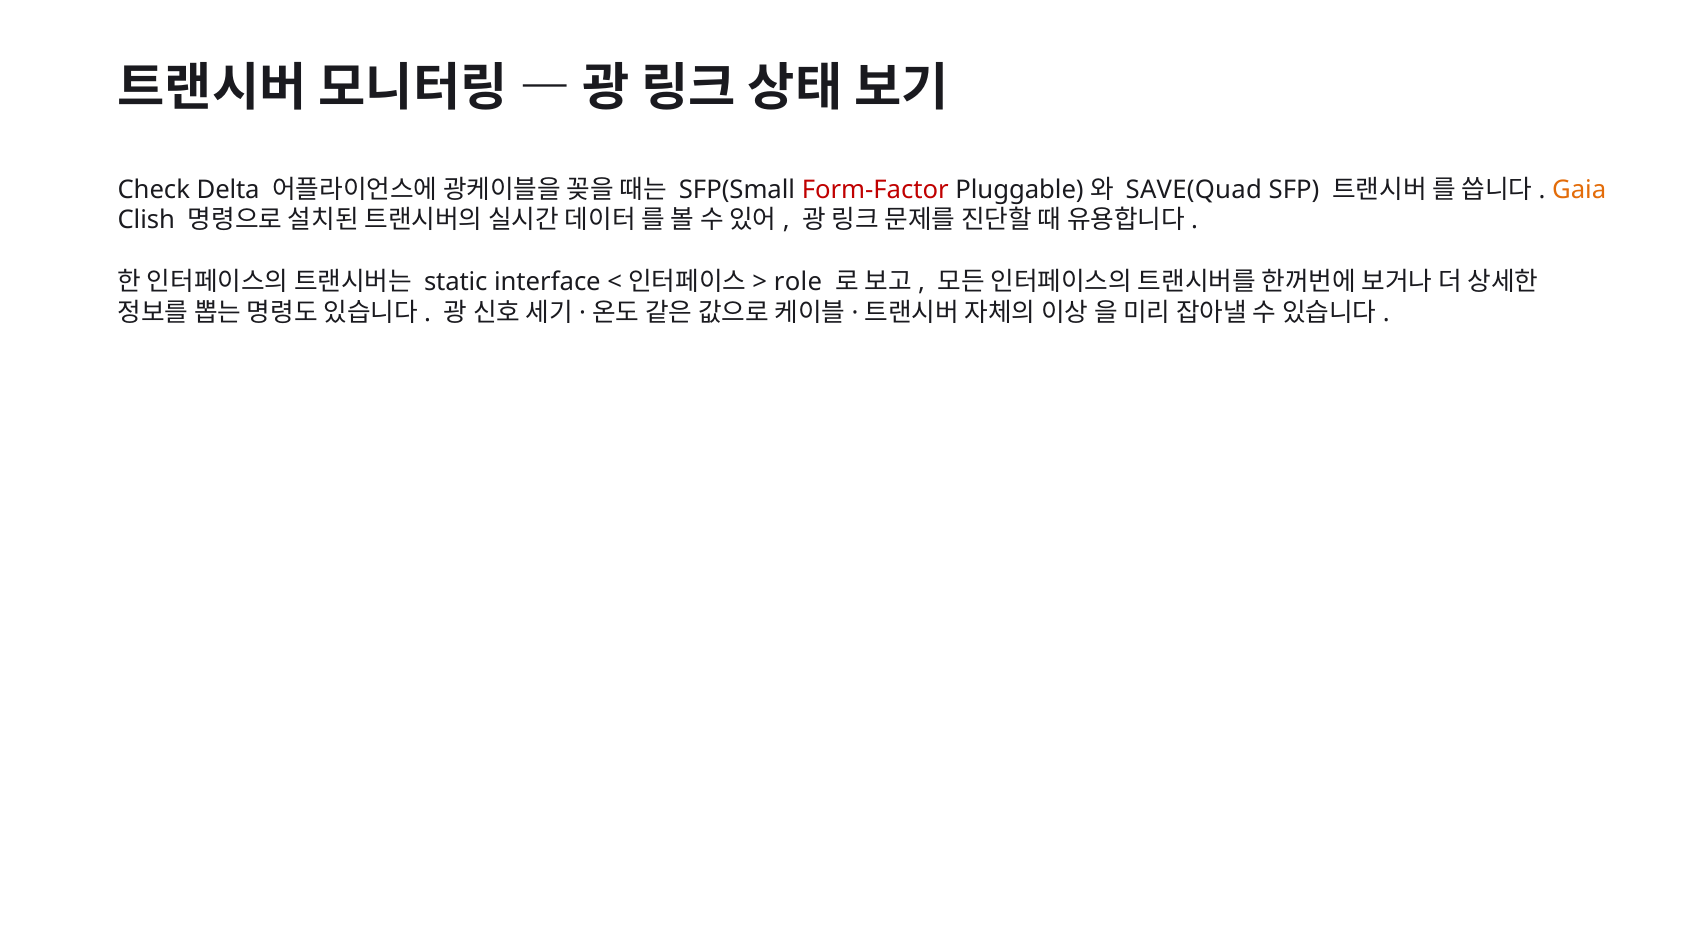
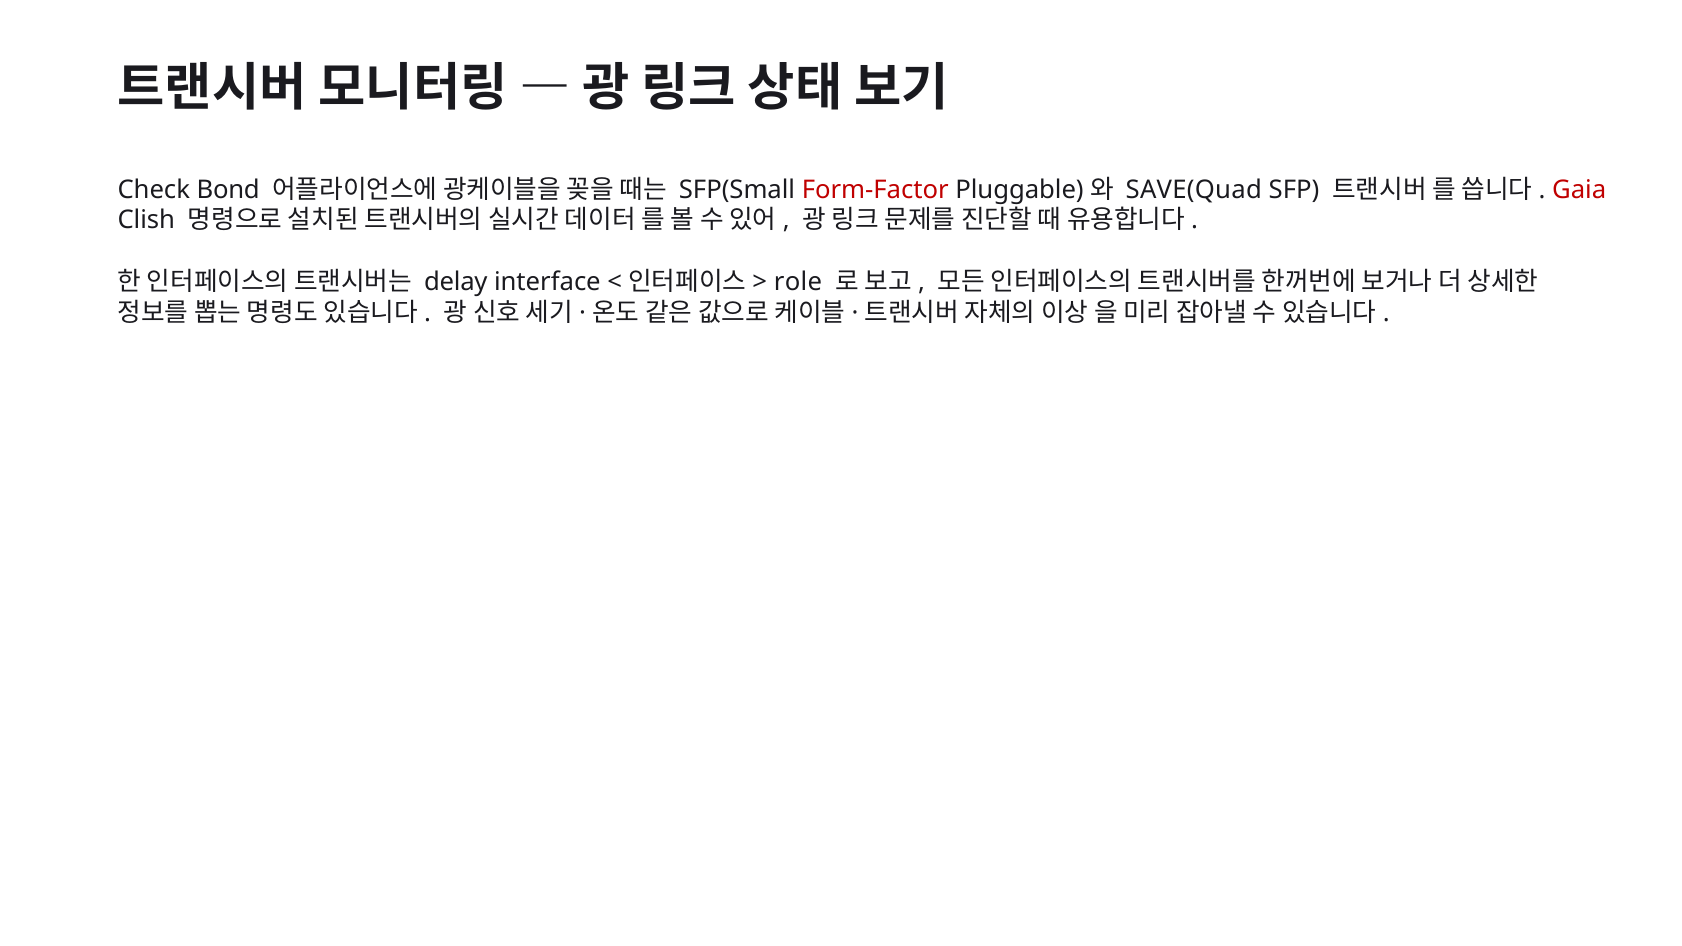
Delta: Delta -> Bond (228, 190)
Gaia colour: orange -> red (1579, 190)
static: static -> delay (456, 282)
